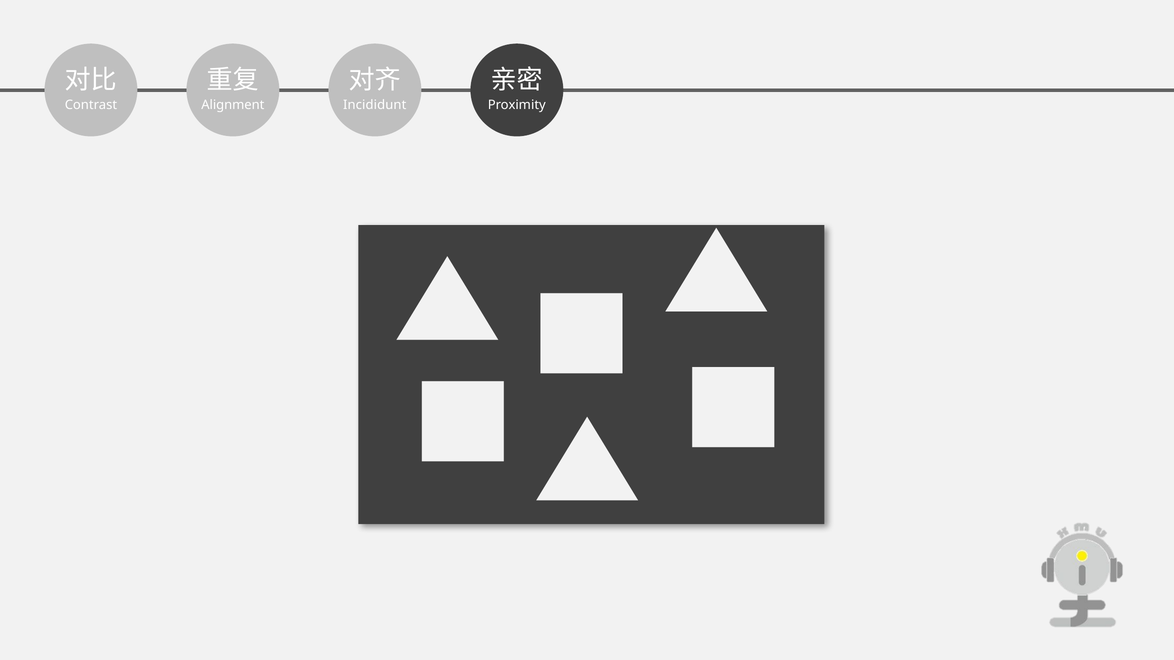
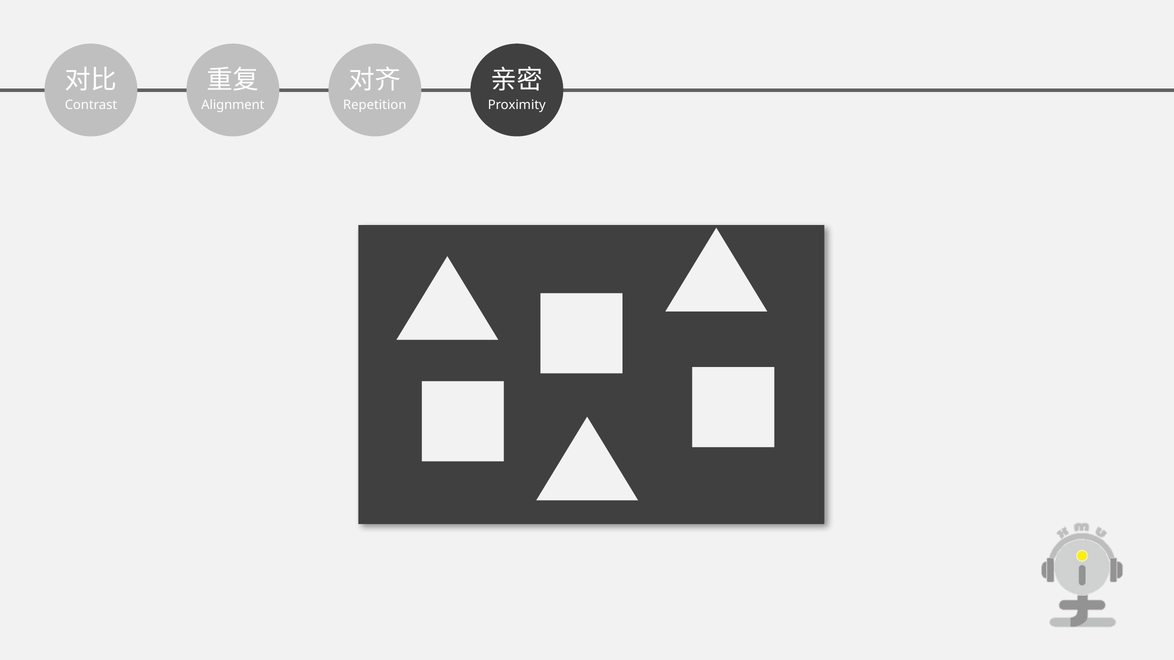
Incididunt: Incididunt -> Repetition (375, 105)
